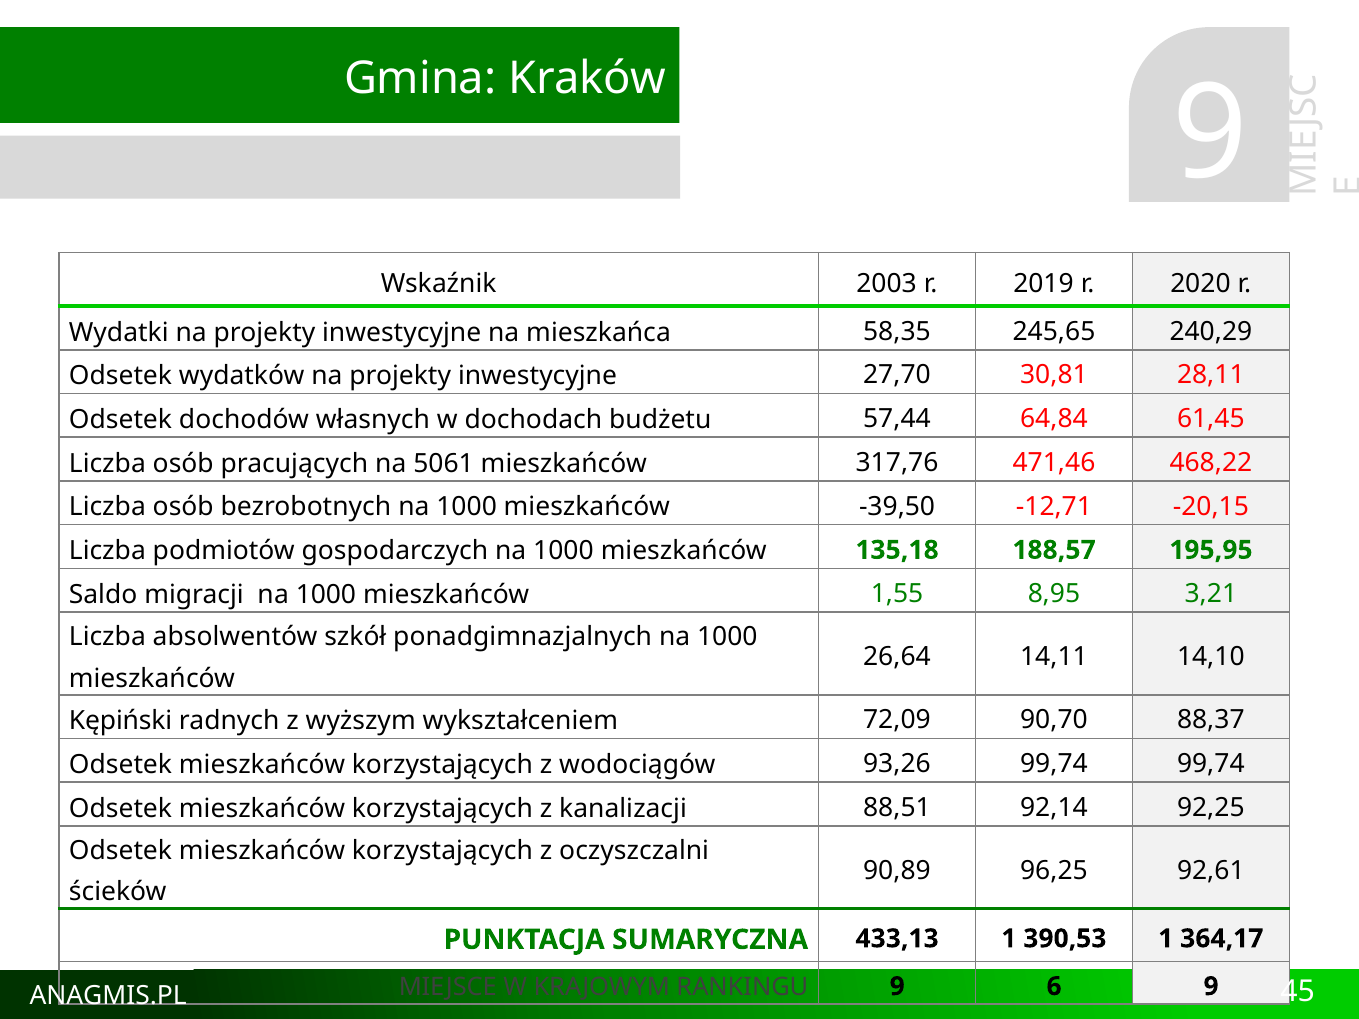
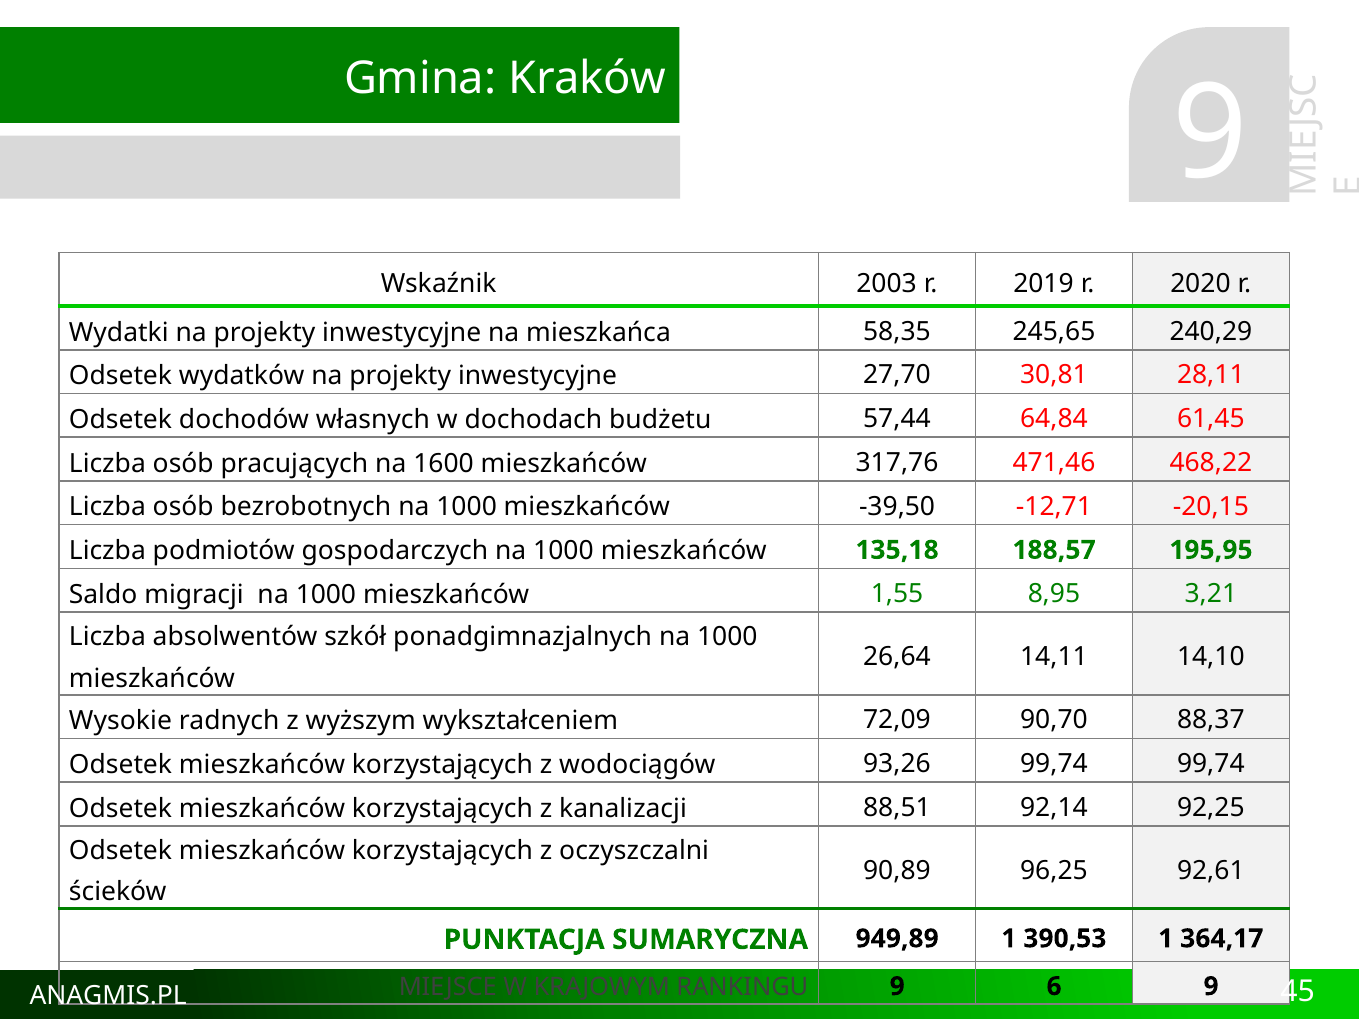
5061: 5061 -> 1600 (444, 464)
Kępiński: Kępiński -> Wysokie (120, 721)
433,13: 433,13 -> 949,89 (897, 939)
